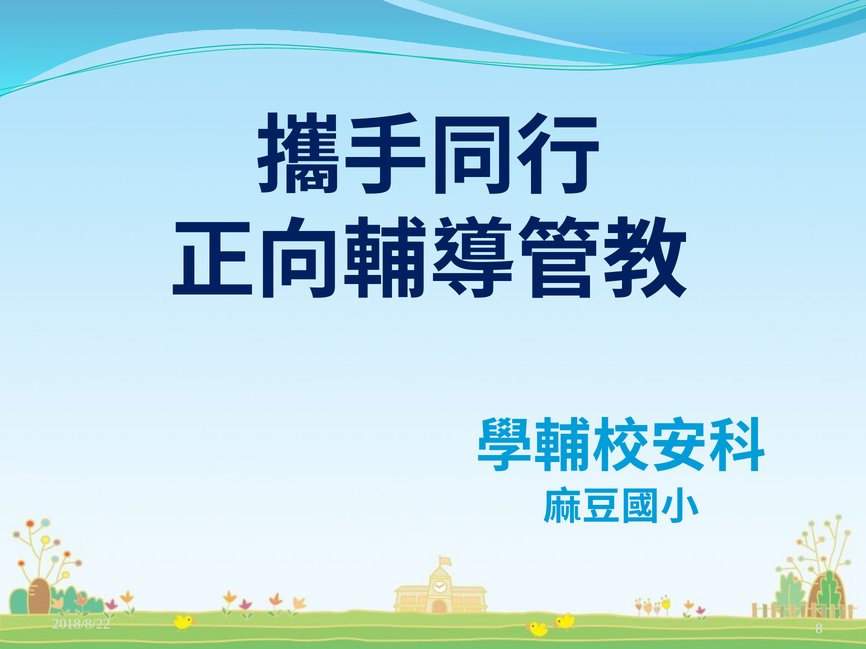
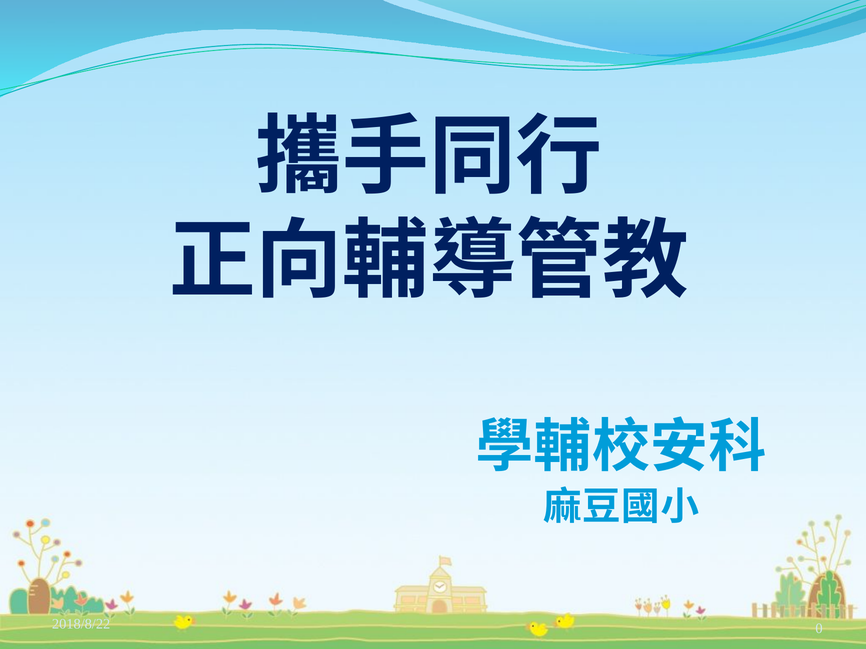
8: 8 -> 0 (819, 629)
